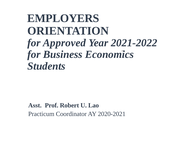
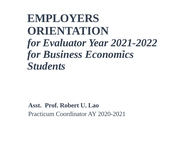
Approved: Approved -> Evaluator (64, 43)
